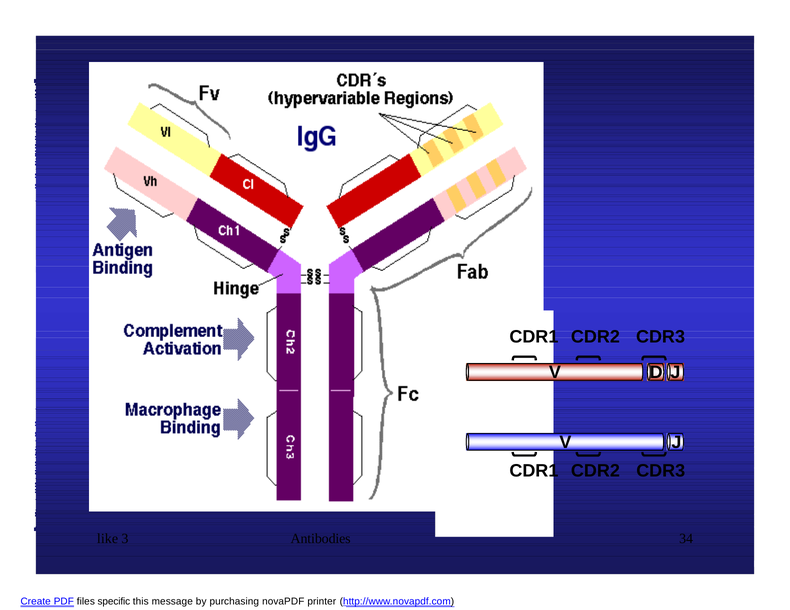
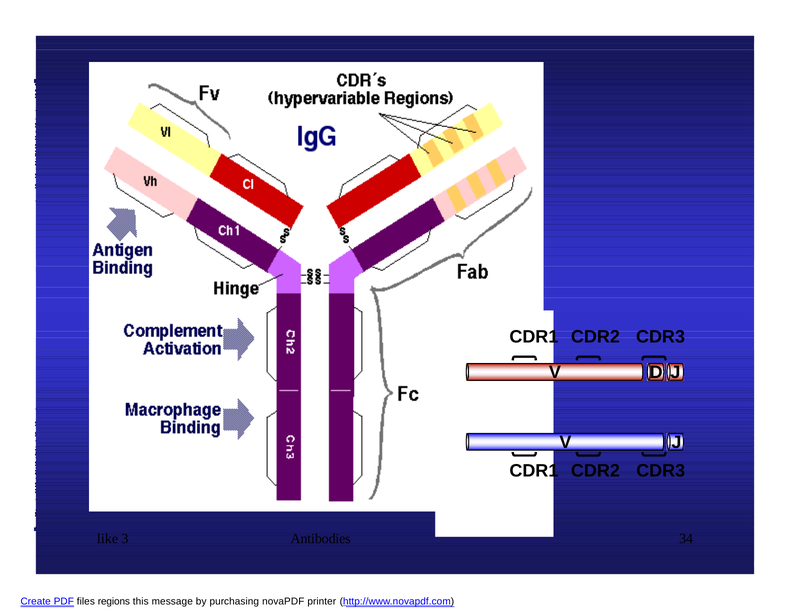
specific: specific -> regions (114, 602)
